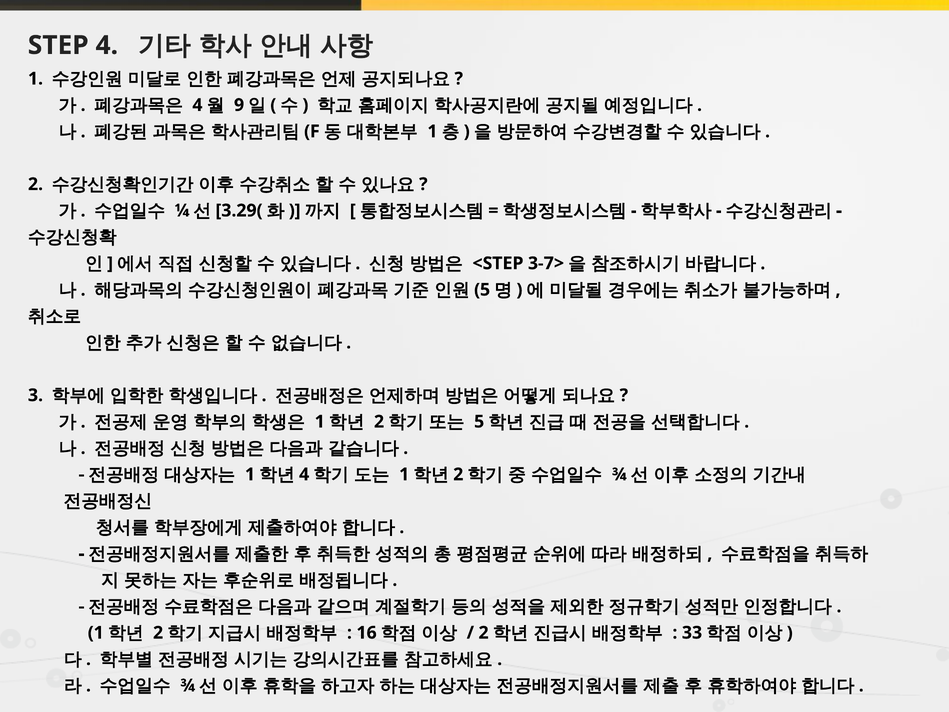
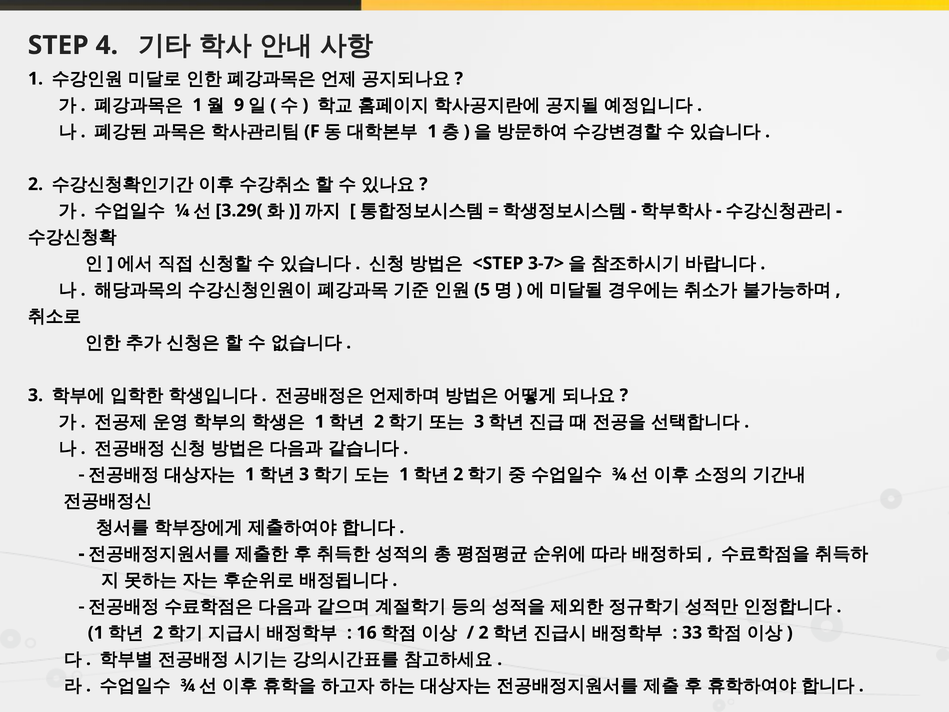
4: 4 -> 1 (197, 105)
5: 5 -> 3 (479, 422)
4: 4 -> 3 (304, 474)
